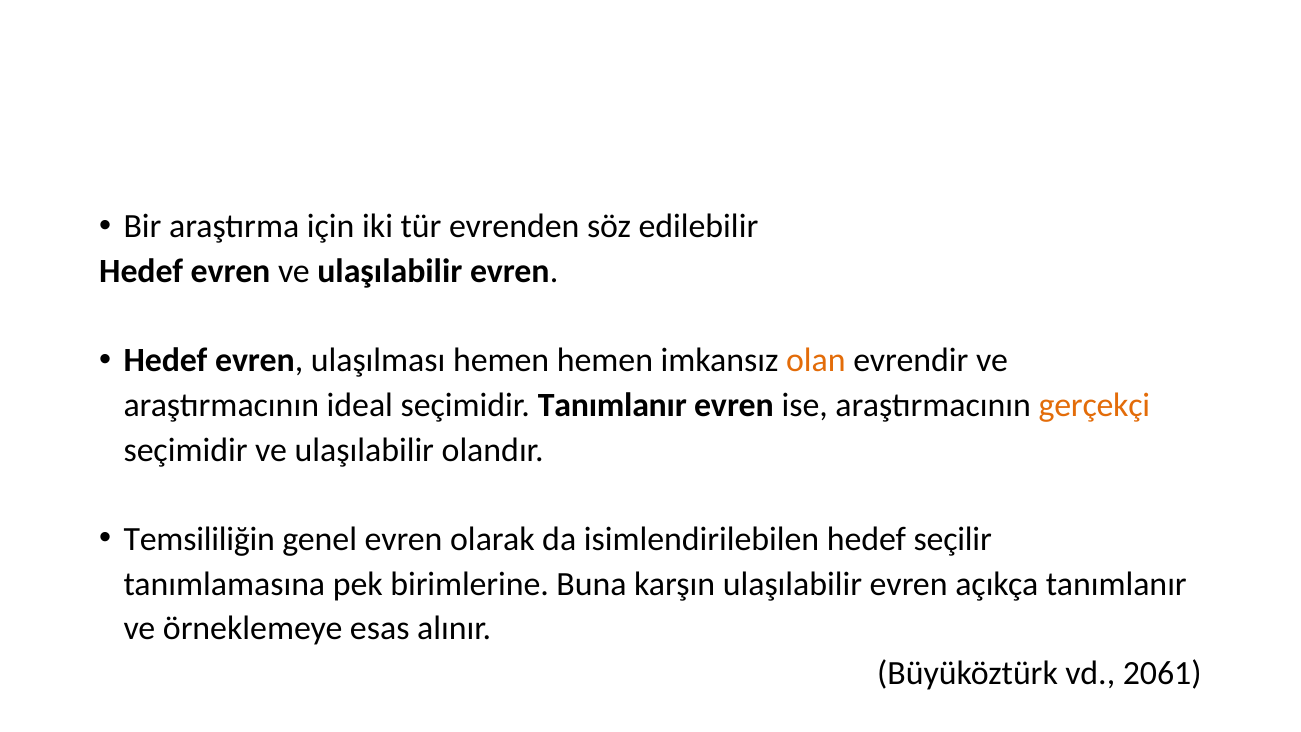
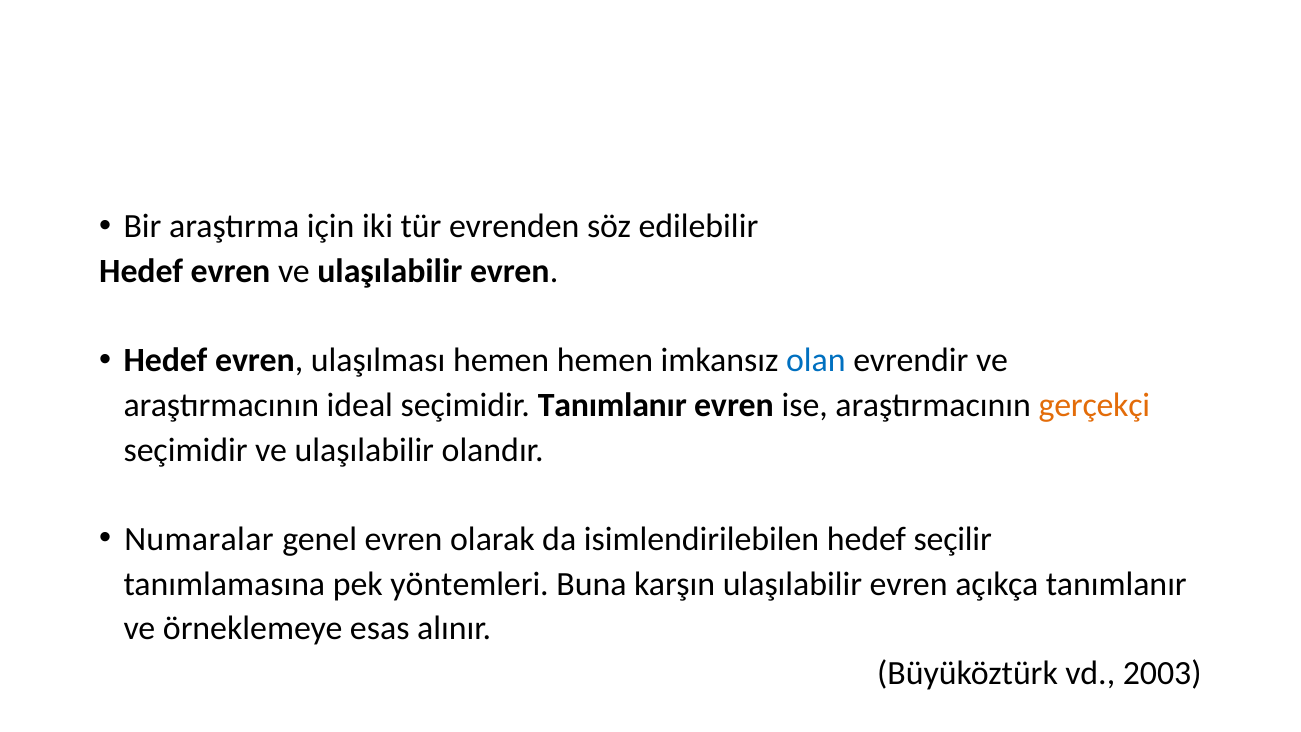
olan colour: orange -> blue (816, 360)
Temsililiğin: Temsililiğin -> Numaralar (199, 539)
birimlerine: birimlerine -> yöntemleri (470, 584)
2061: 2061 -> 2003 (1162, 673)
